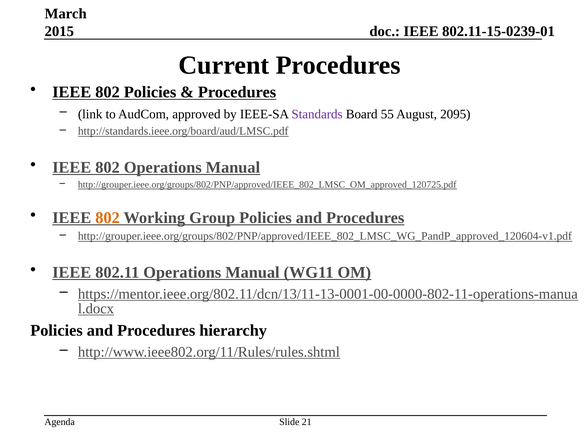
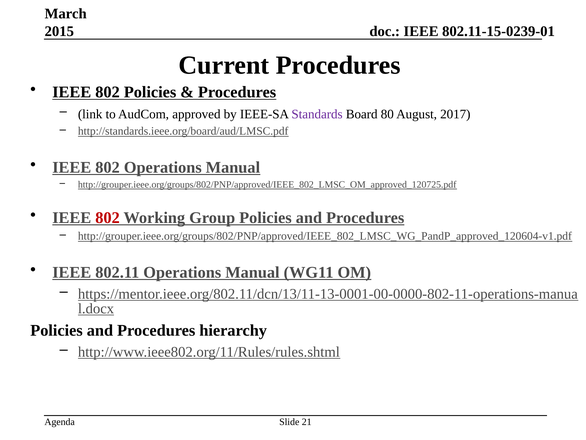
55: 55 -> 80 (387, 114)
2095: 2095 -> 2017 (455, 114)
802 colour: orange -> red (108, 217)
